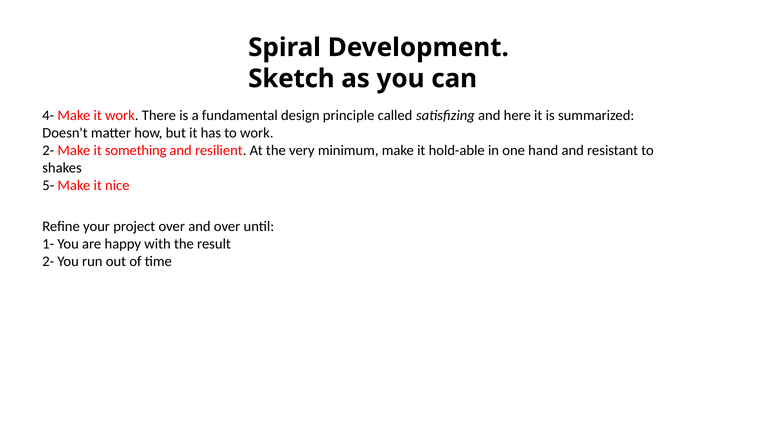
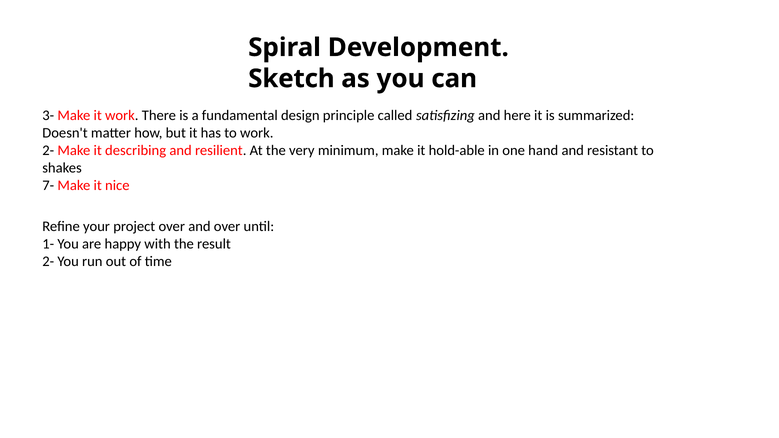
4-: 4- -> 3- (48, 115)
something: something -> describing (136, 151)
5-: 5- -> 7- (48, 186)
